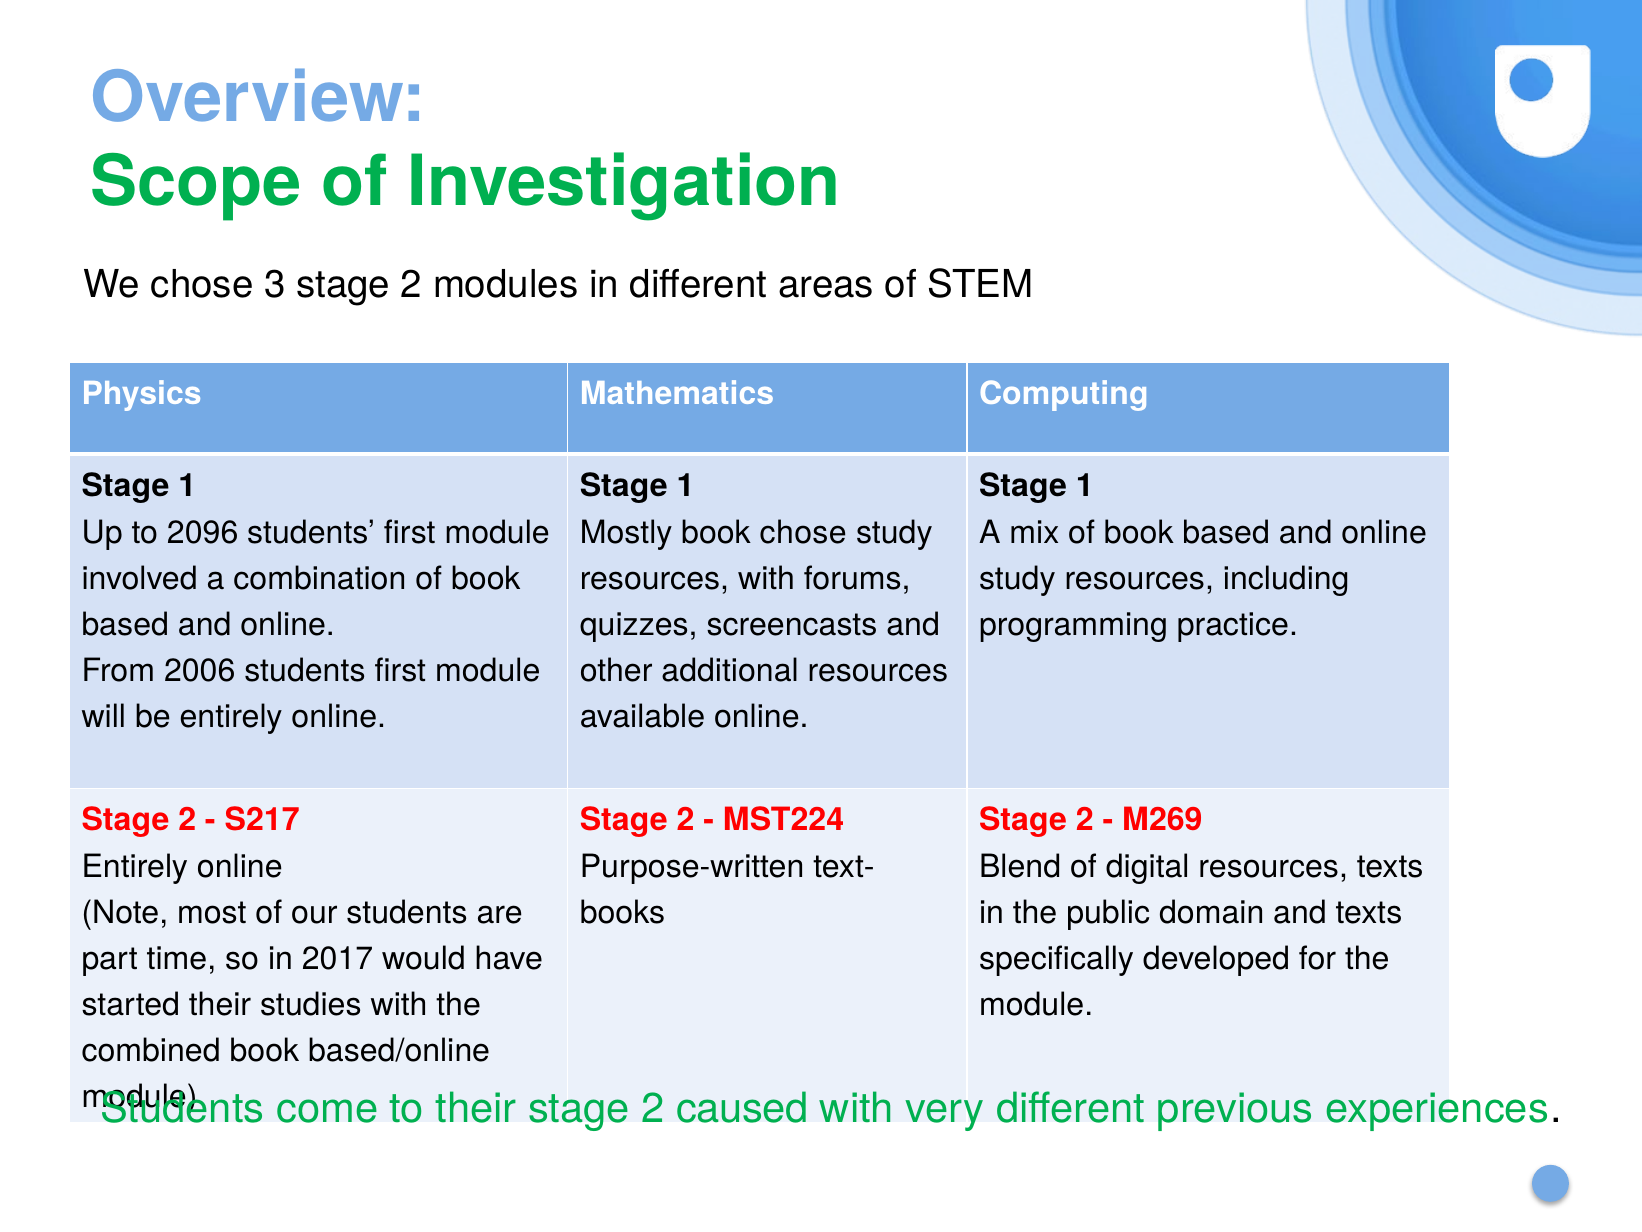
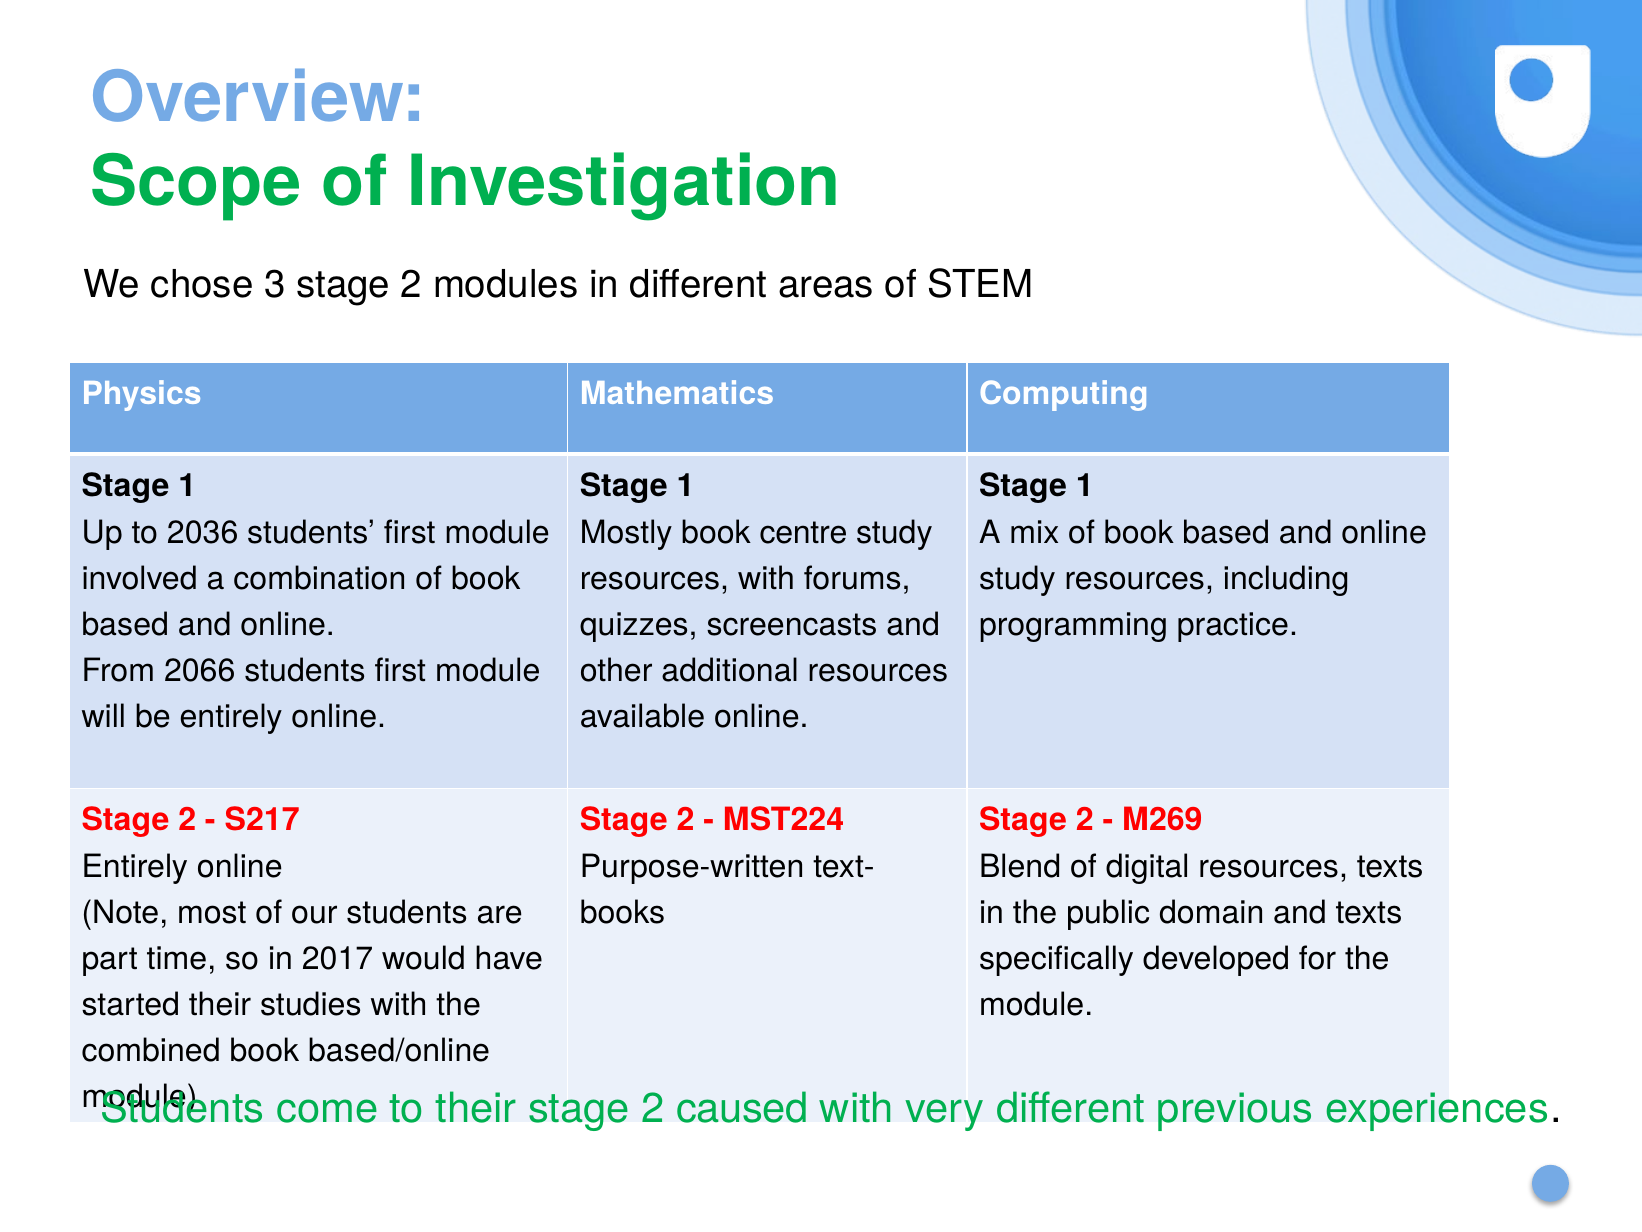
2096: 2096 -> 2036 (203, 533)
book chose: chose -> centre (803, 533)
2006: 2006 -> 2066 (200, 671)
